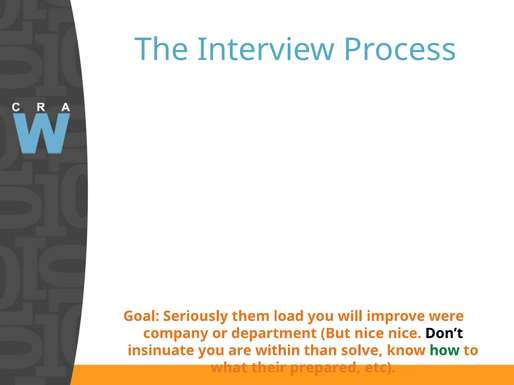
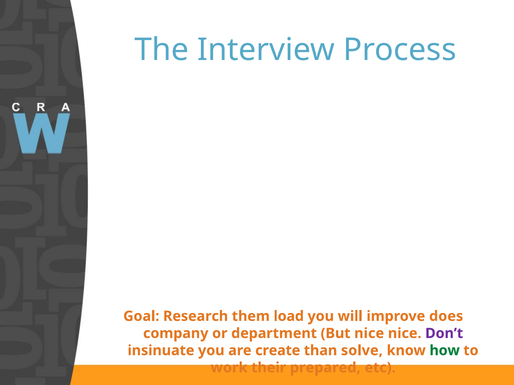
Seriously: Seriously -> Research (196, 317)
were: were -> does (446, 317)
Don’t colour: black -> purple (444, 334)
within: within -> create (278, 351)
what: what -> work (229, 368)
